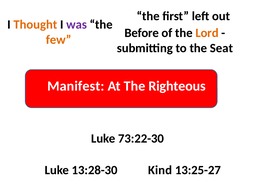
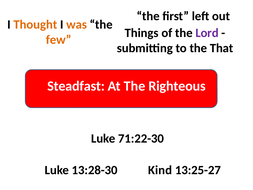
was colour: purple -> orange (77, 24)
Before: Before -> Things (142, 33)
Lord colour: orange -> purple (207, 33)
Seat: Seat -> That (222, 48)
Manifest: Manifest -> Steadfast (76, 86)
73:22-30: 73:22-30 -> 71:22-30 (141, 138)
